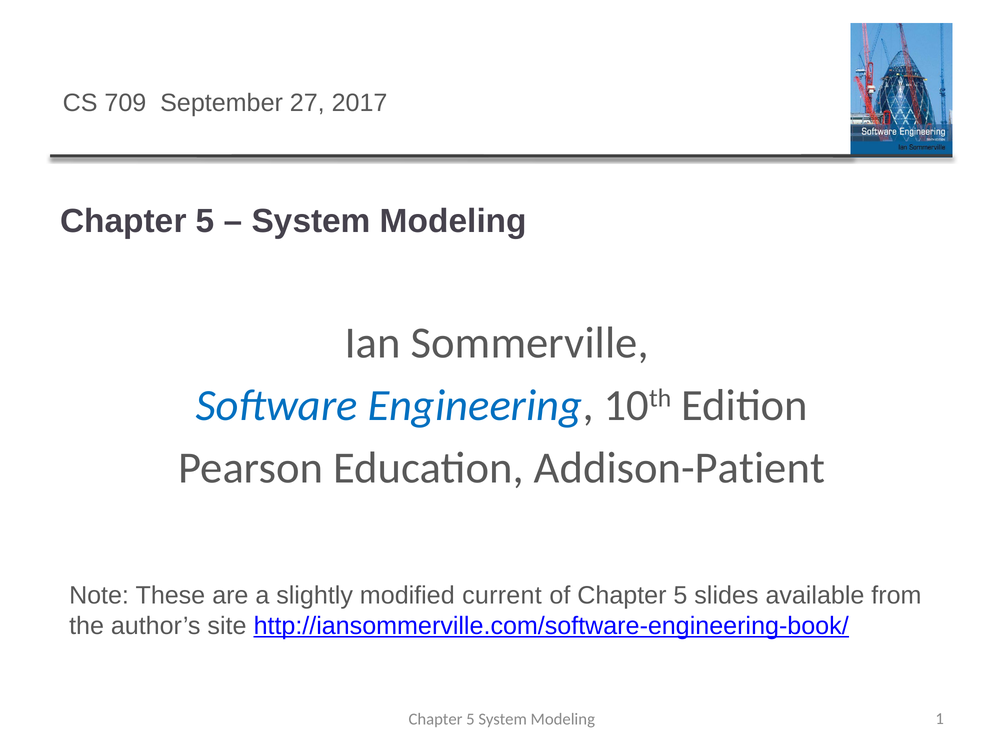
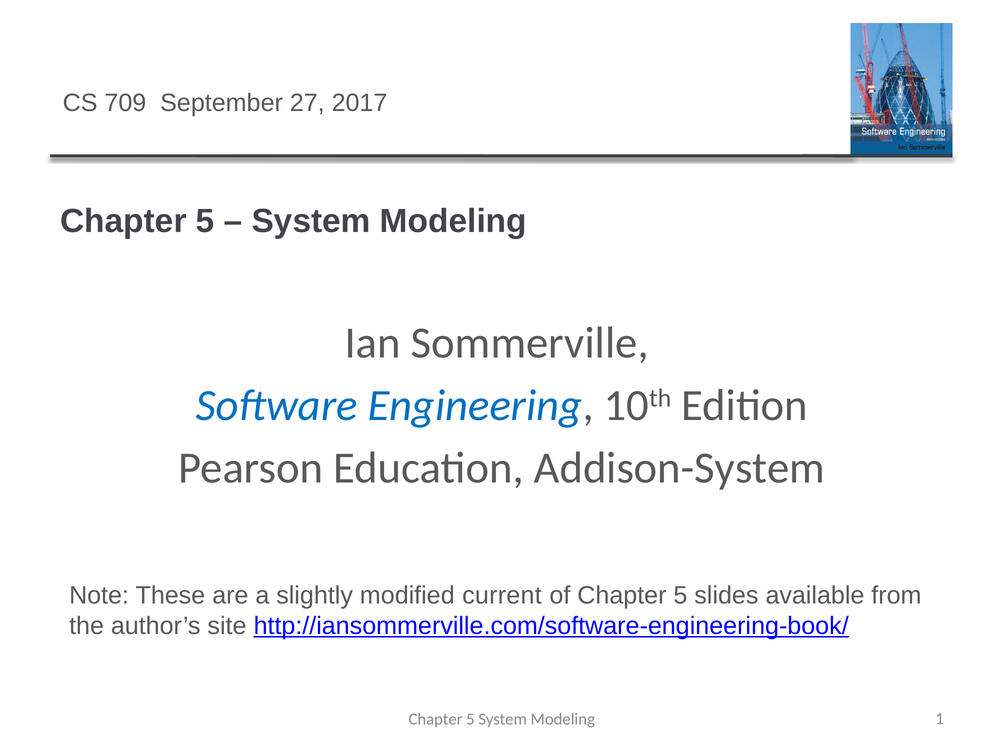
Addison-Patient: Addison-Patient -> Addison-System (679, 468)
